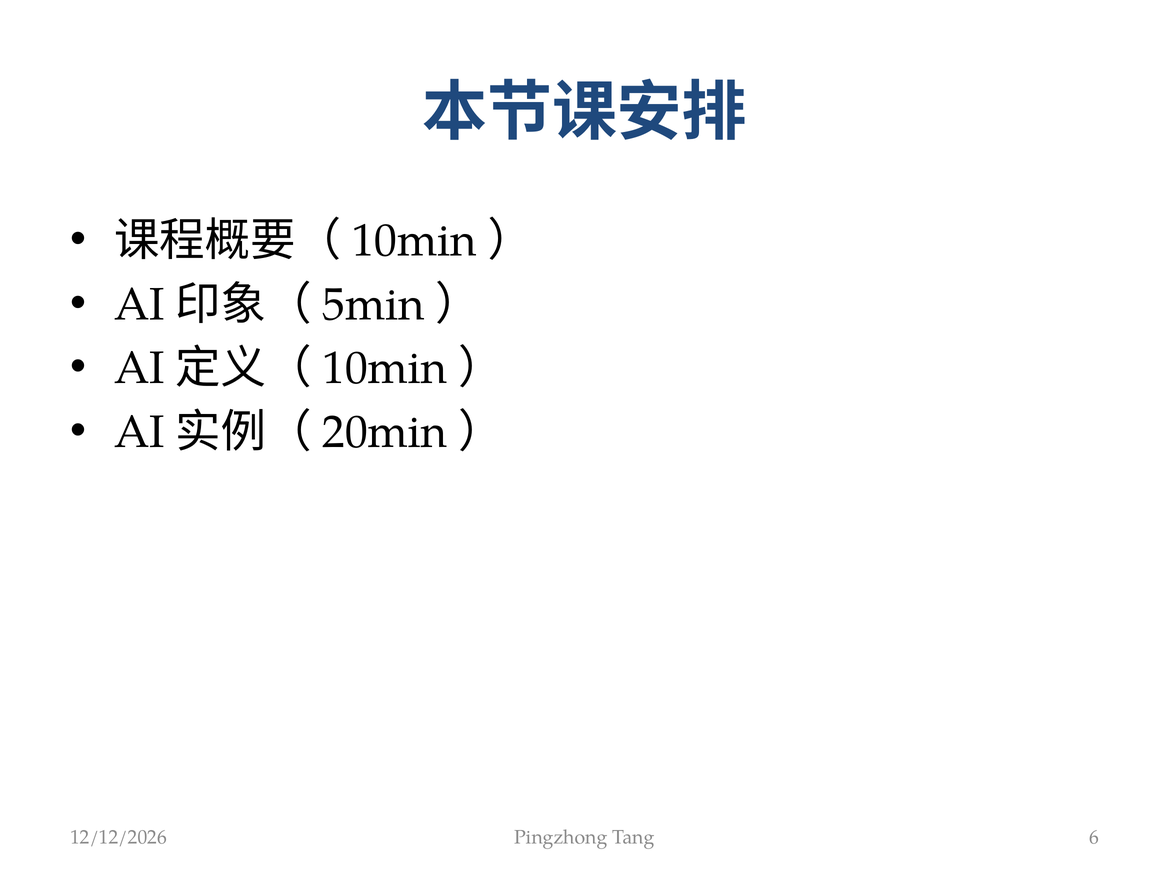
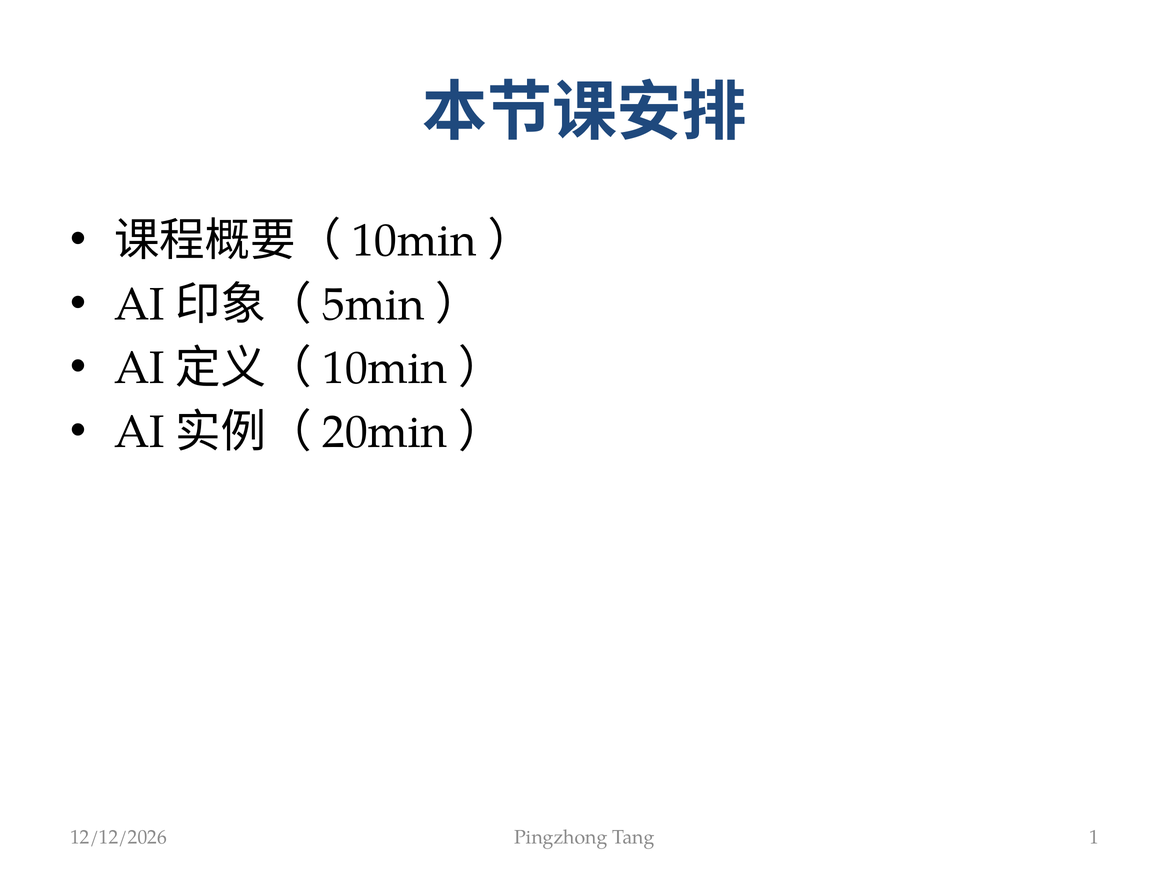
6: 6 -> 1 (1094, 837)
